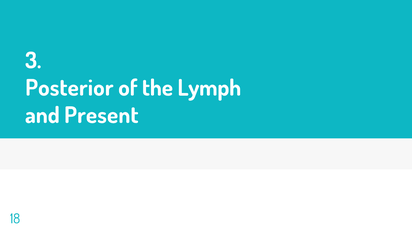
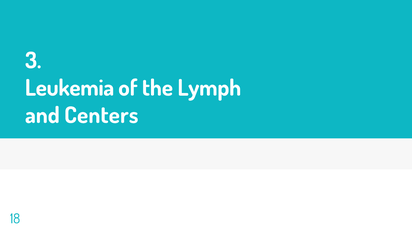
Posterior: Posterior -> Leukemia (70, 88)
Present: Present -> Centers (101, 116)
